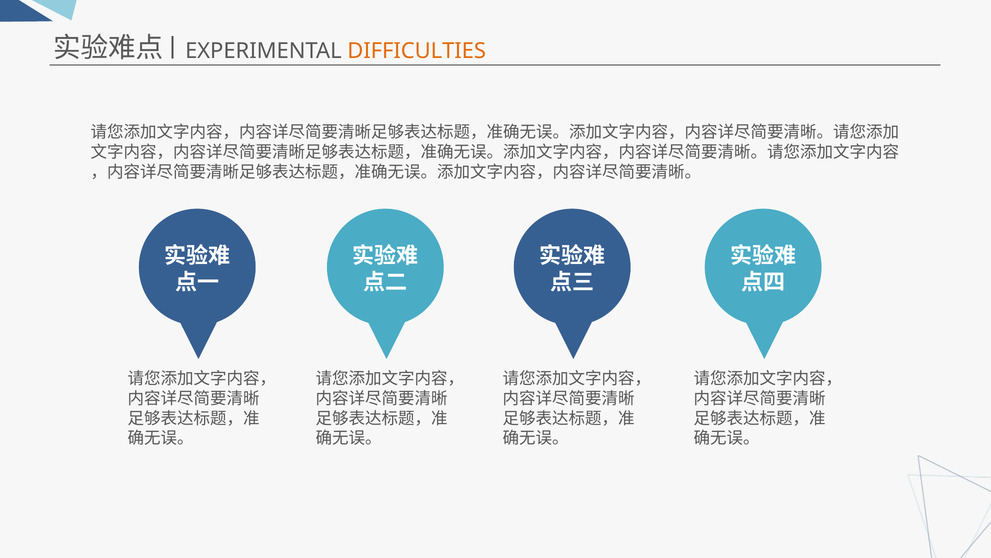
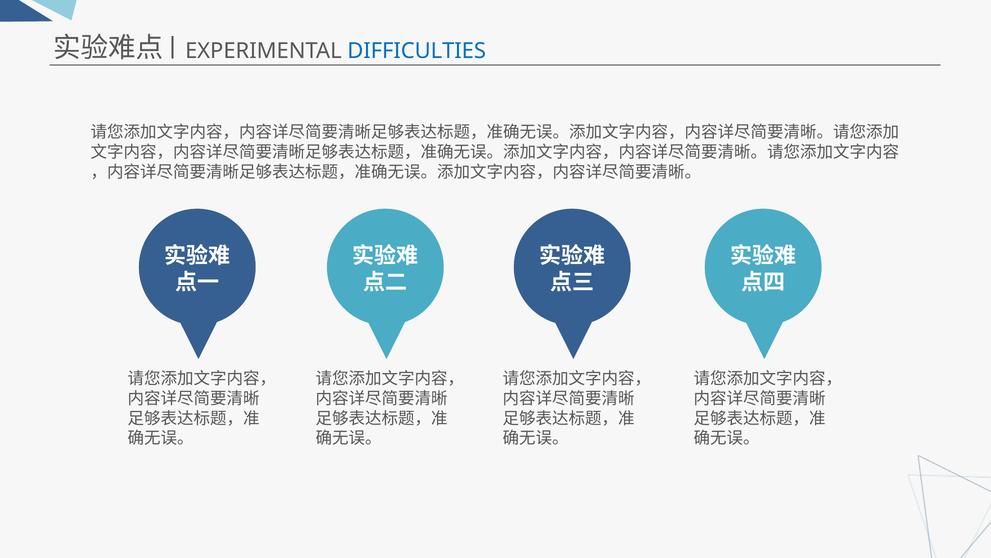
DIFFICULTIES colour: orange -> blue (417, 51)
